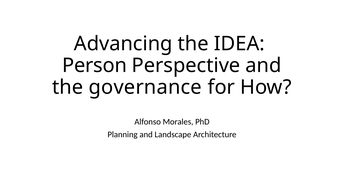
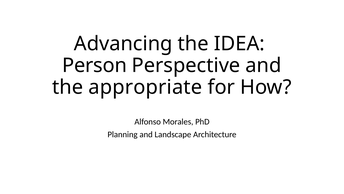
governance: governance -> appropriate (145, 87)
